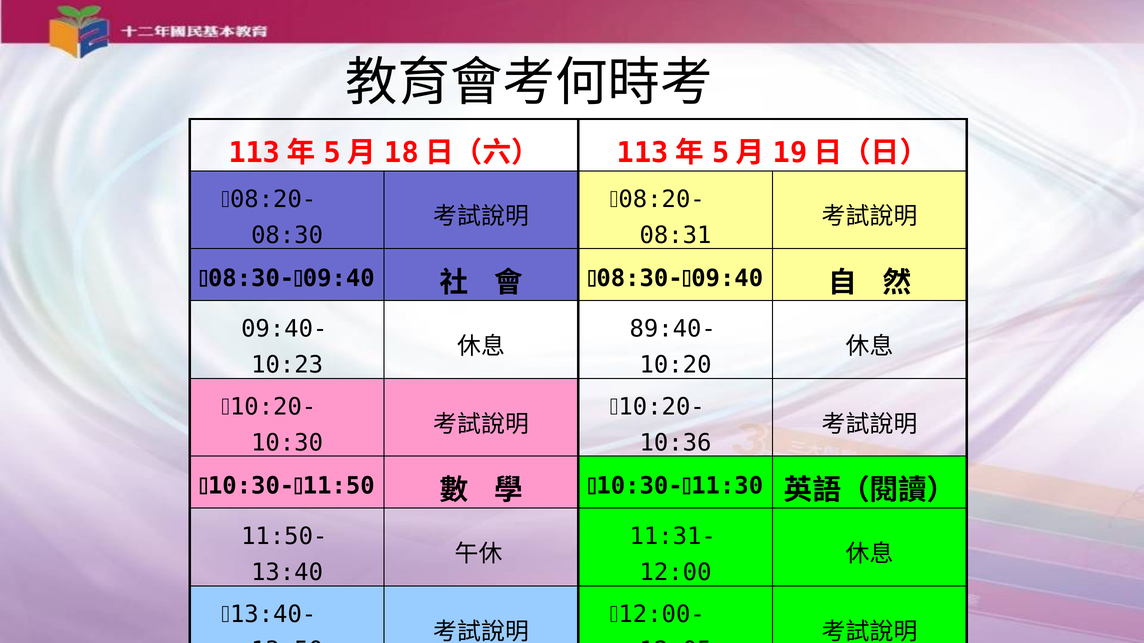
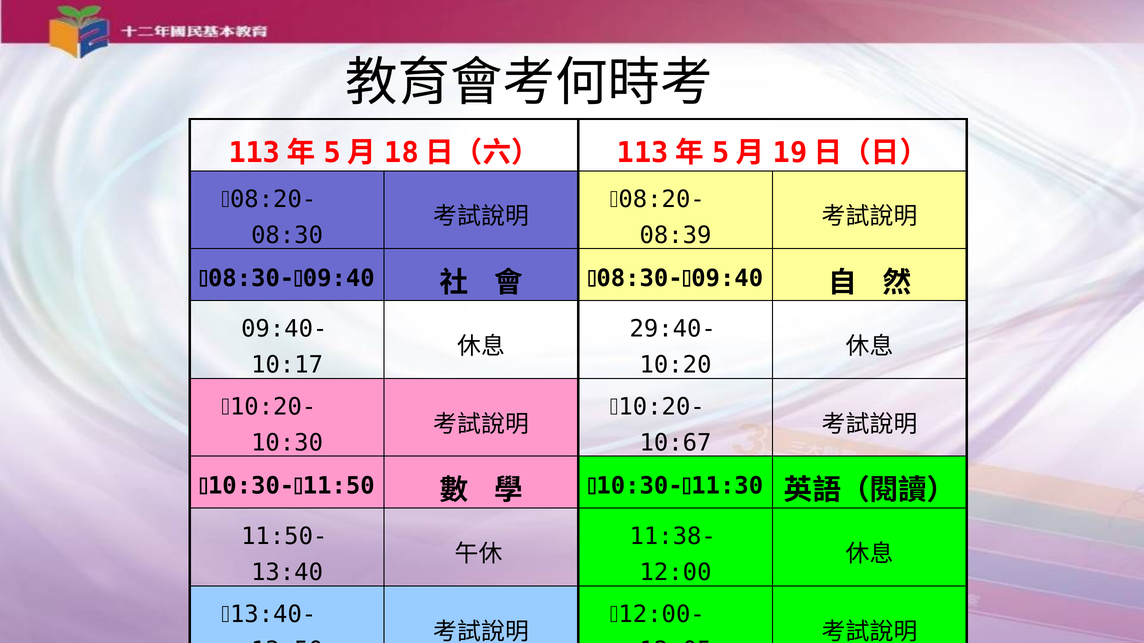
08:31: 08:31 -> 08:39 (676, 235)
89:40-: 89:40- -> 29:40- (673, 329)
10:23: 10:23 -> 10:17 (287, 365)
10:36: 10:36 -> 10:67 (676, 443)
11:31-: 11:31- -> 11:38- (673, 537)
